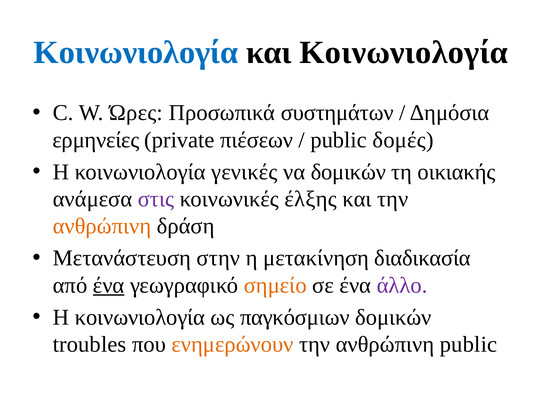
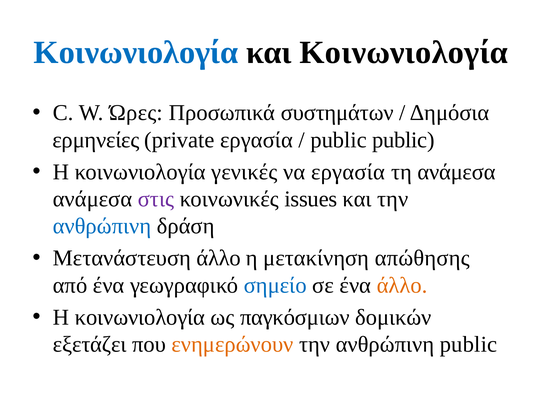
private πιέσεων: πιέσεων -> εργασία (257, 140)
public δομές: δομές -> public (403, 140)
να δομικών: δομικών -> εργασία (348, 172)
τη οικιακής: οικιακής -> ανάμεσα (457, 172)
έλξης: έλξης -> issues (311, 199)
ανθρώπινη colour: orange -> blue (102, 226)
Μετανάστευση στην: στην -> άλλο (219, 258)
διαδικασία: διαδικασία -> απώθησης (422, 258)
ένα underline: present -> none (109, 285)
σημείο colour: orange -> blue (275, 285)
άλλο colour: purple -> orange (402, 285)
troubles: troubles -> εξετάζει (90, 344)
